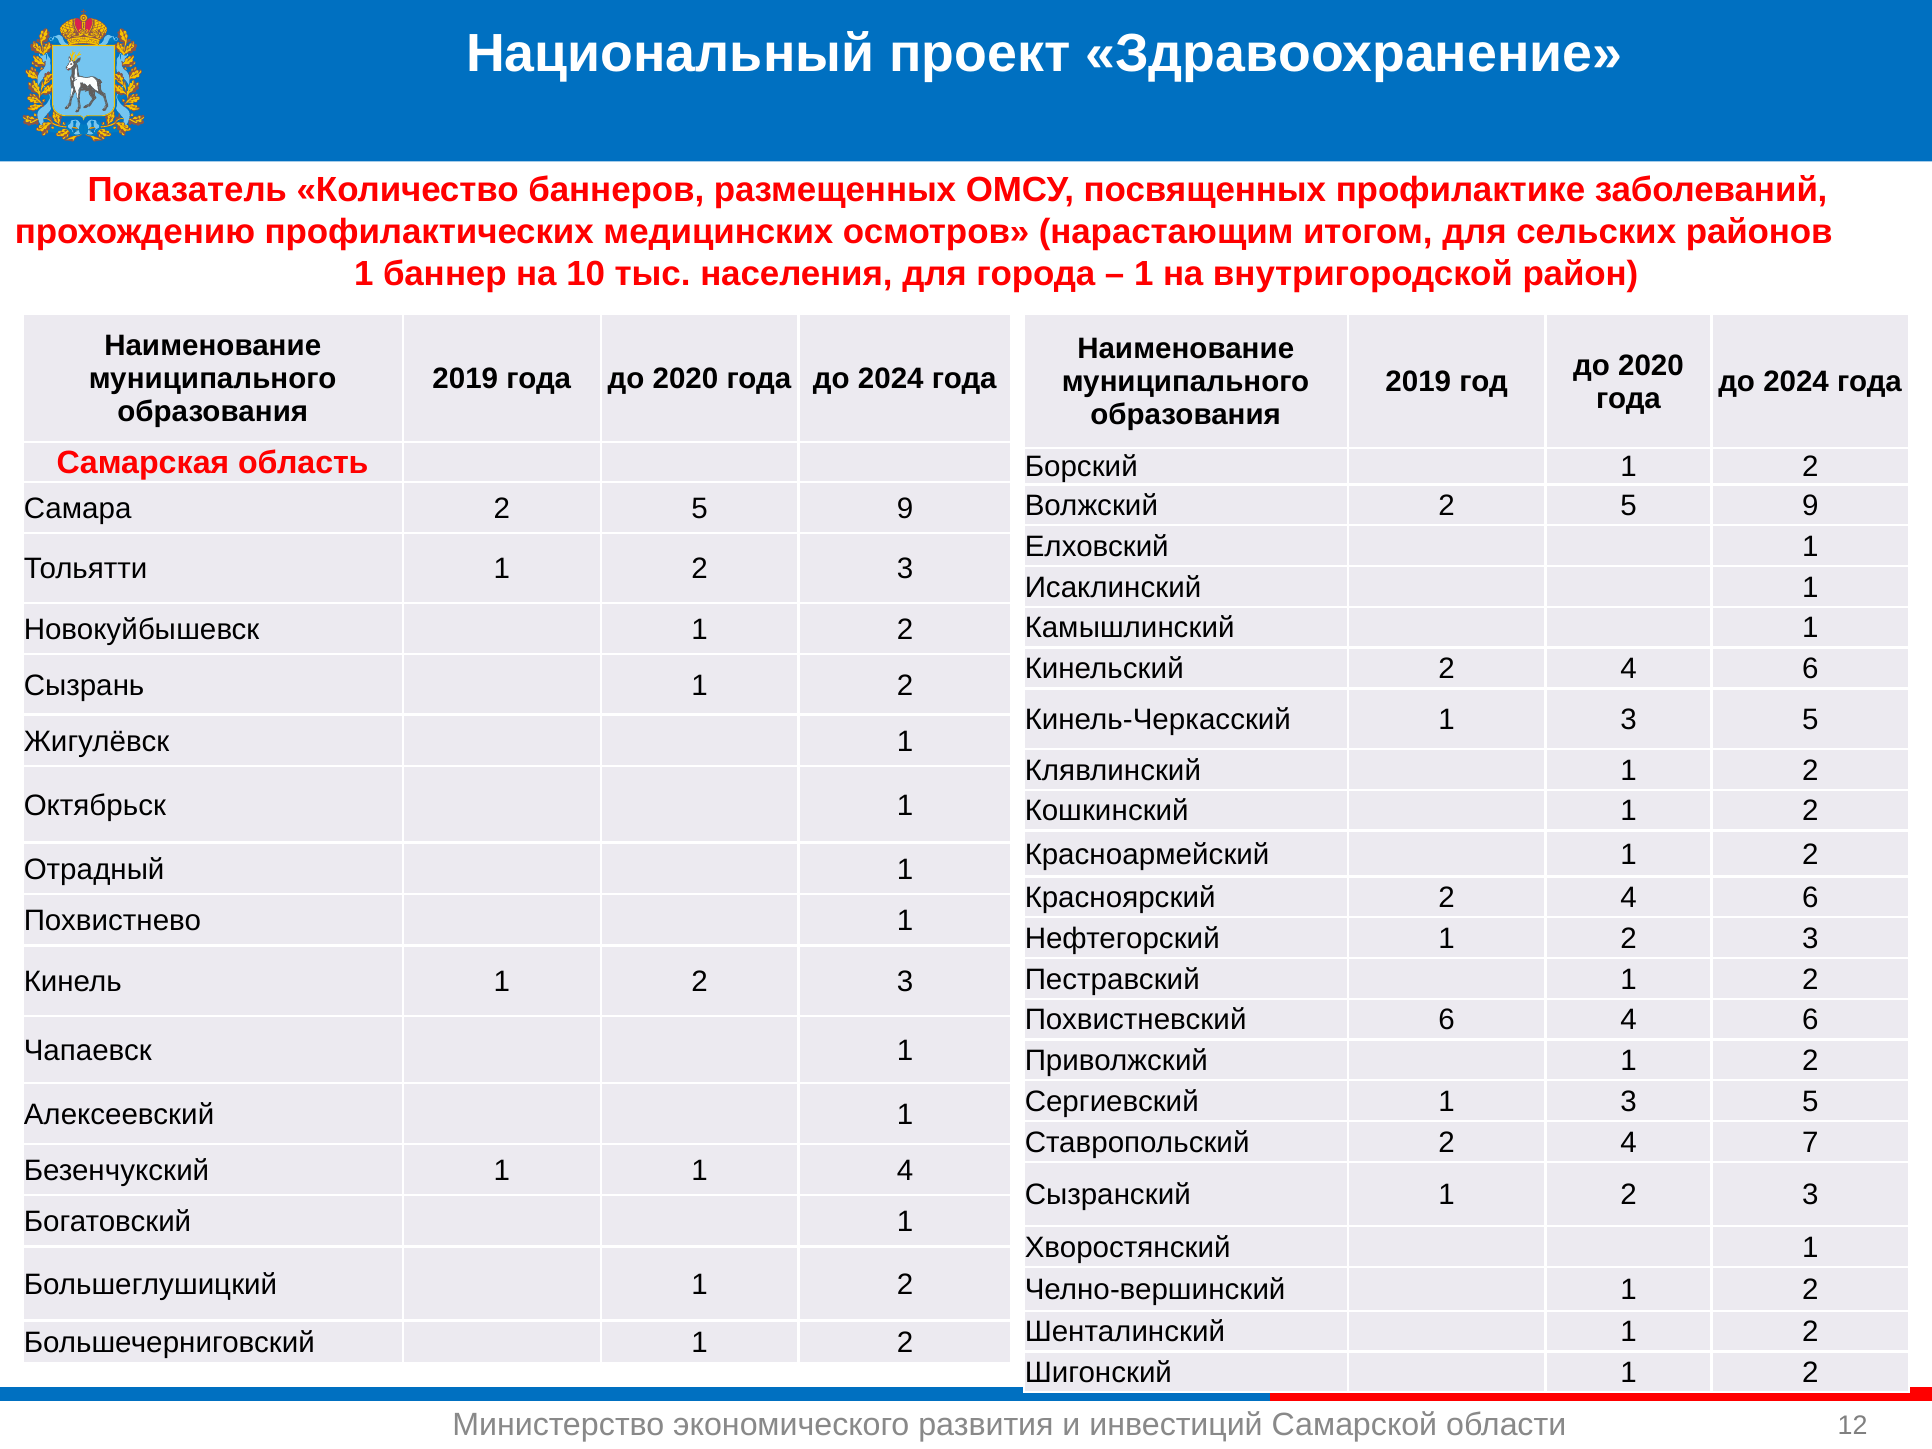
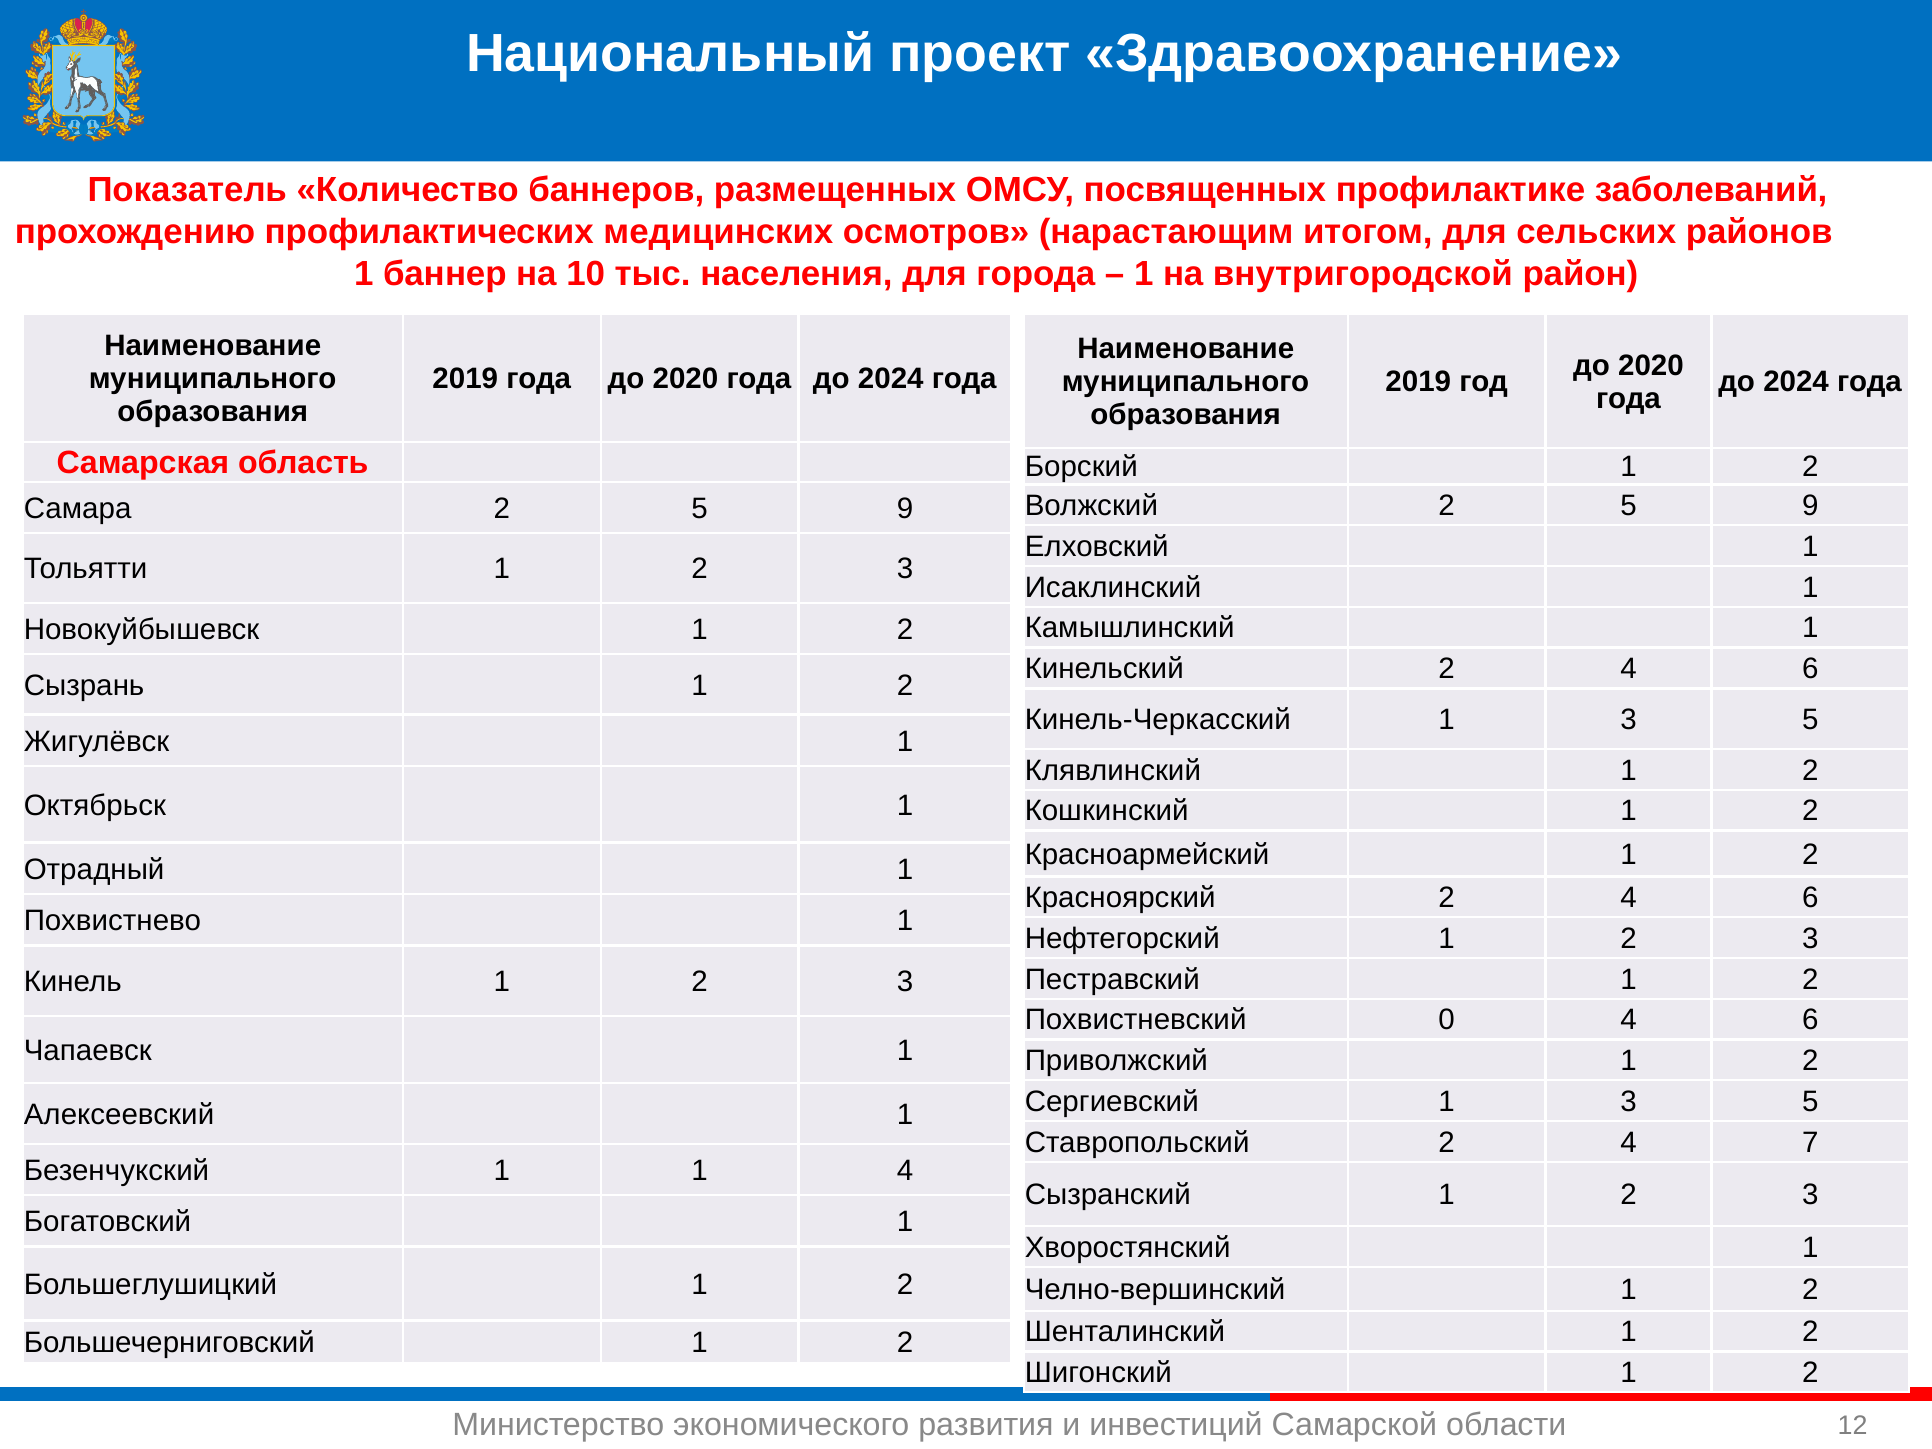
Похвистневский 6: 6 -> 0 (1447, 1020)
